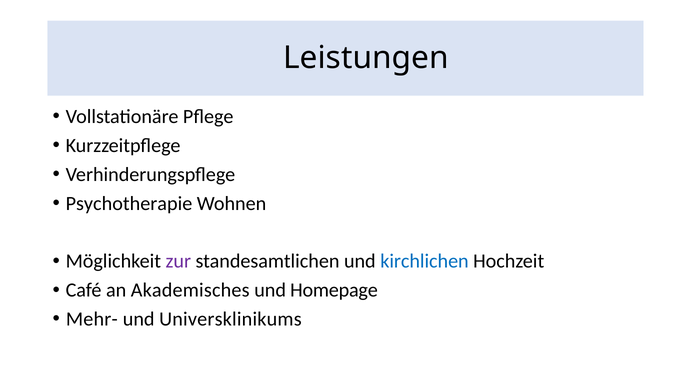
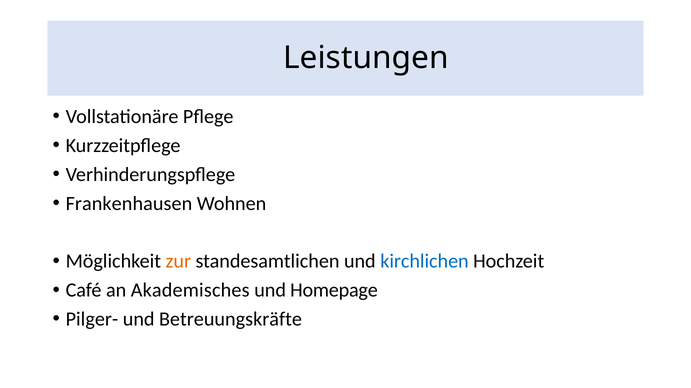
Psychotherapie: Psychotherapie -> Frankenhausen (129, 204)
zur colour: purple -> orange (178, 262)
Mehr-: Mehr- -> Pilger- (92, 320)
Universklinikums: Universklinikums -> Betreuungskräfte (231, 320)
